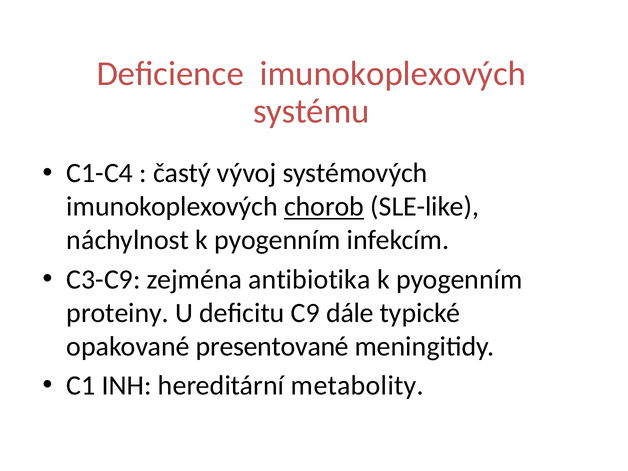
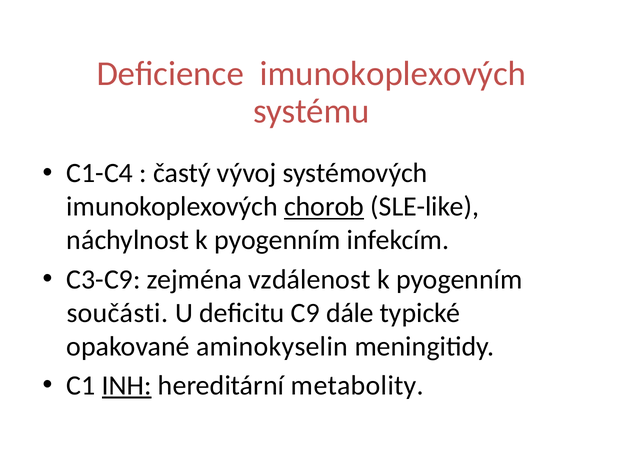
antibiotika: antibiotika -> vzdálenost (309, 279)
proteiny: proteiny -> součásti (117, 313)
presentované: presentované -> aminokyselin (272, 346)
INH underline: none -> present (127, 385)
